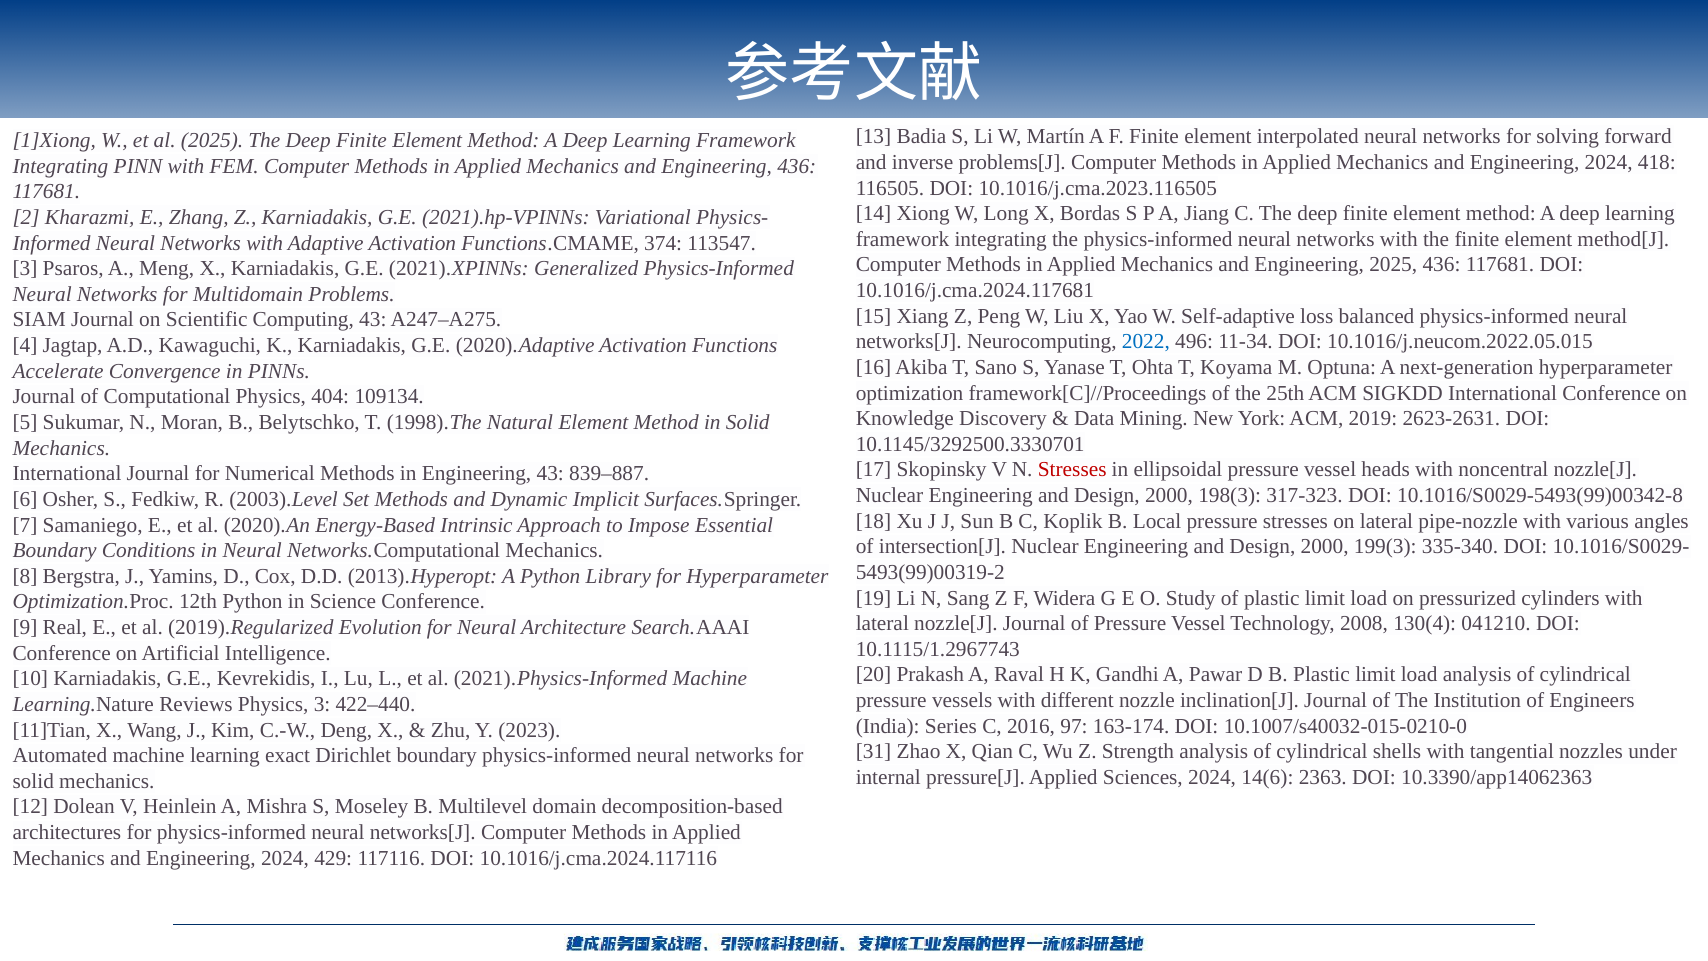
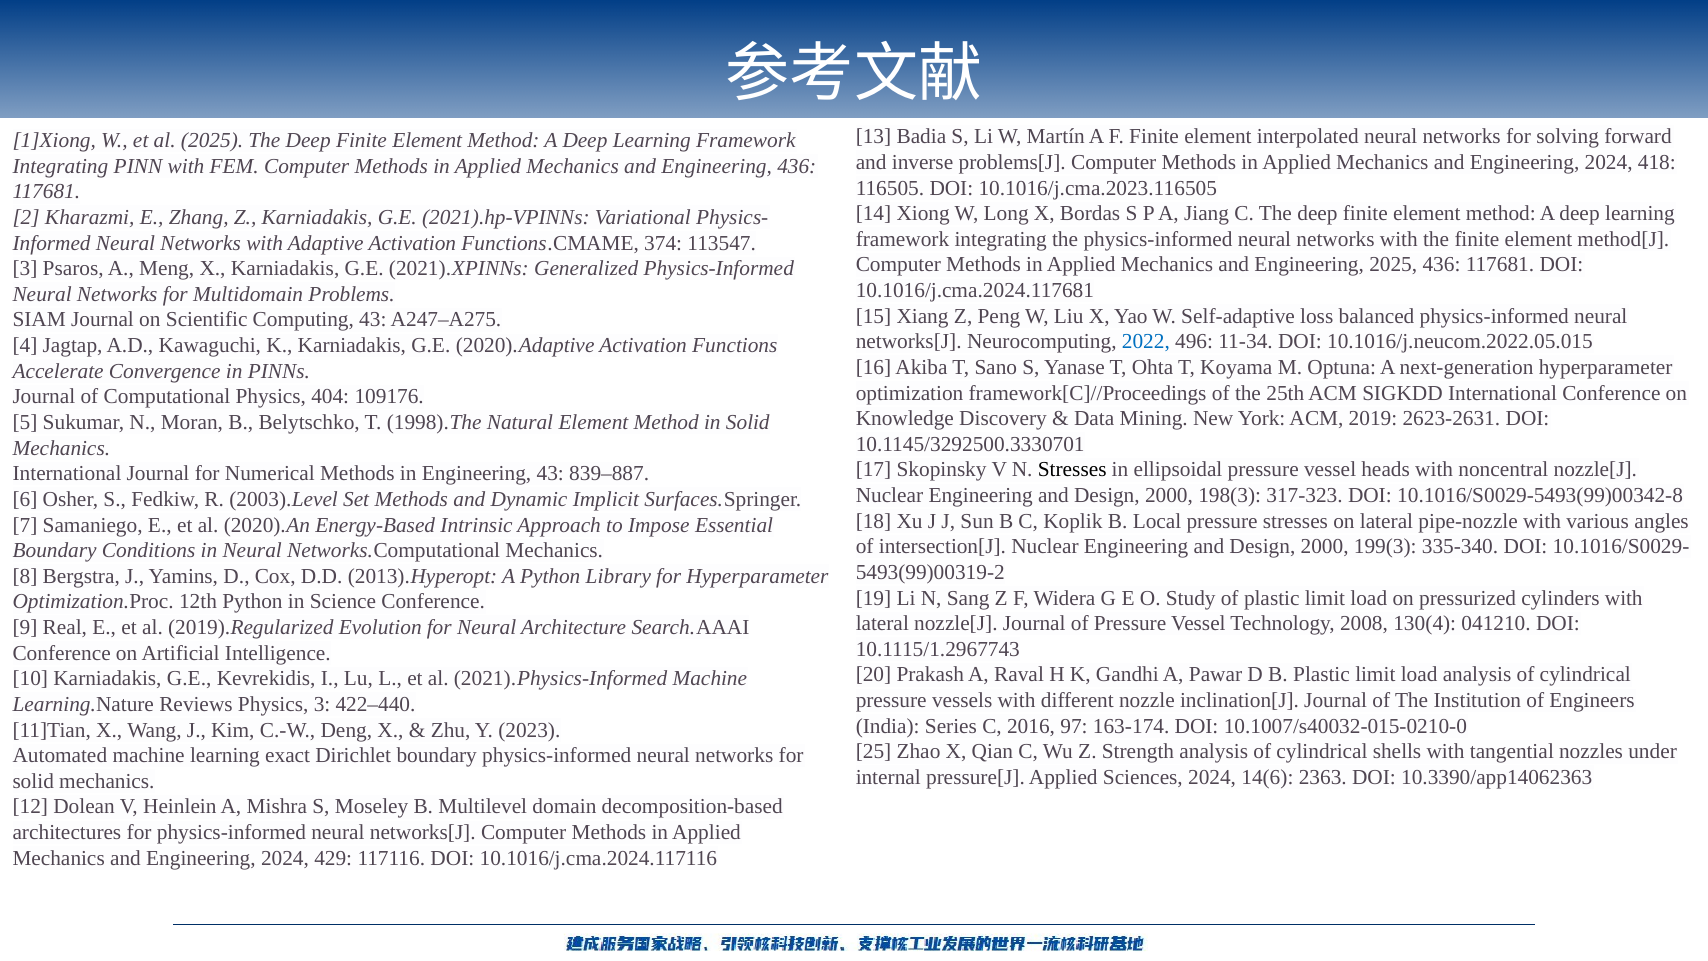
109134: 109134 -> 109176 (389, 397)
Stresses colour: red -> black (1072, 470)
31: 31 -> 25 (874, 752)
